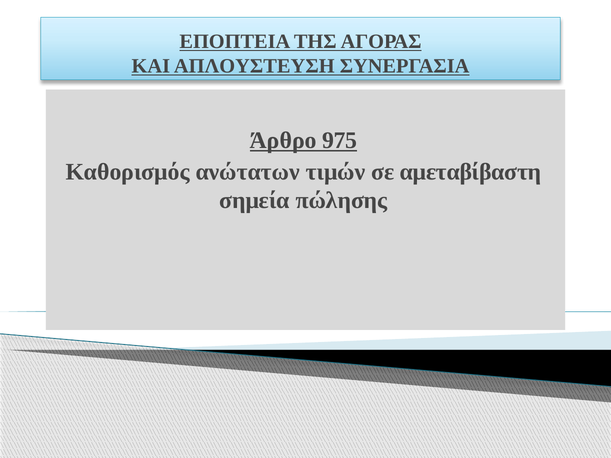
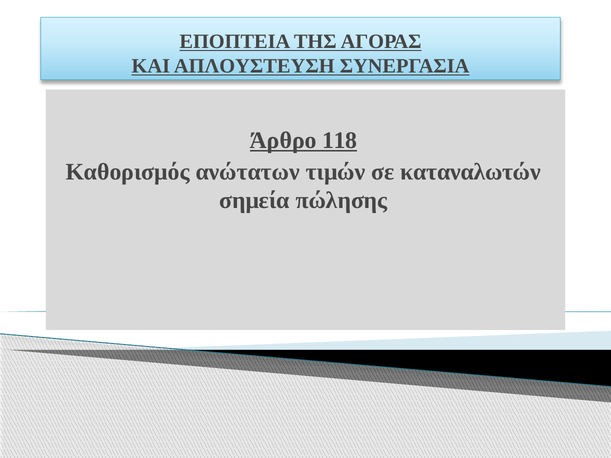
975: 975 -> 118 (340, 140)
αμεταβίβαστη: αμεταβίβαστη -> καταναλωτών (471, 172)
